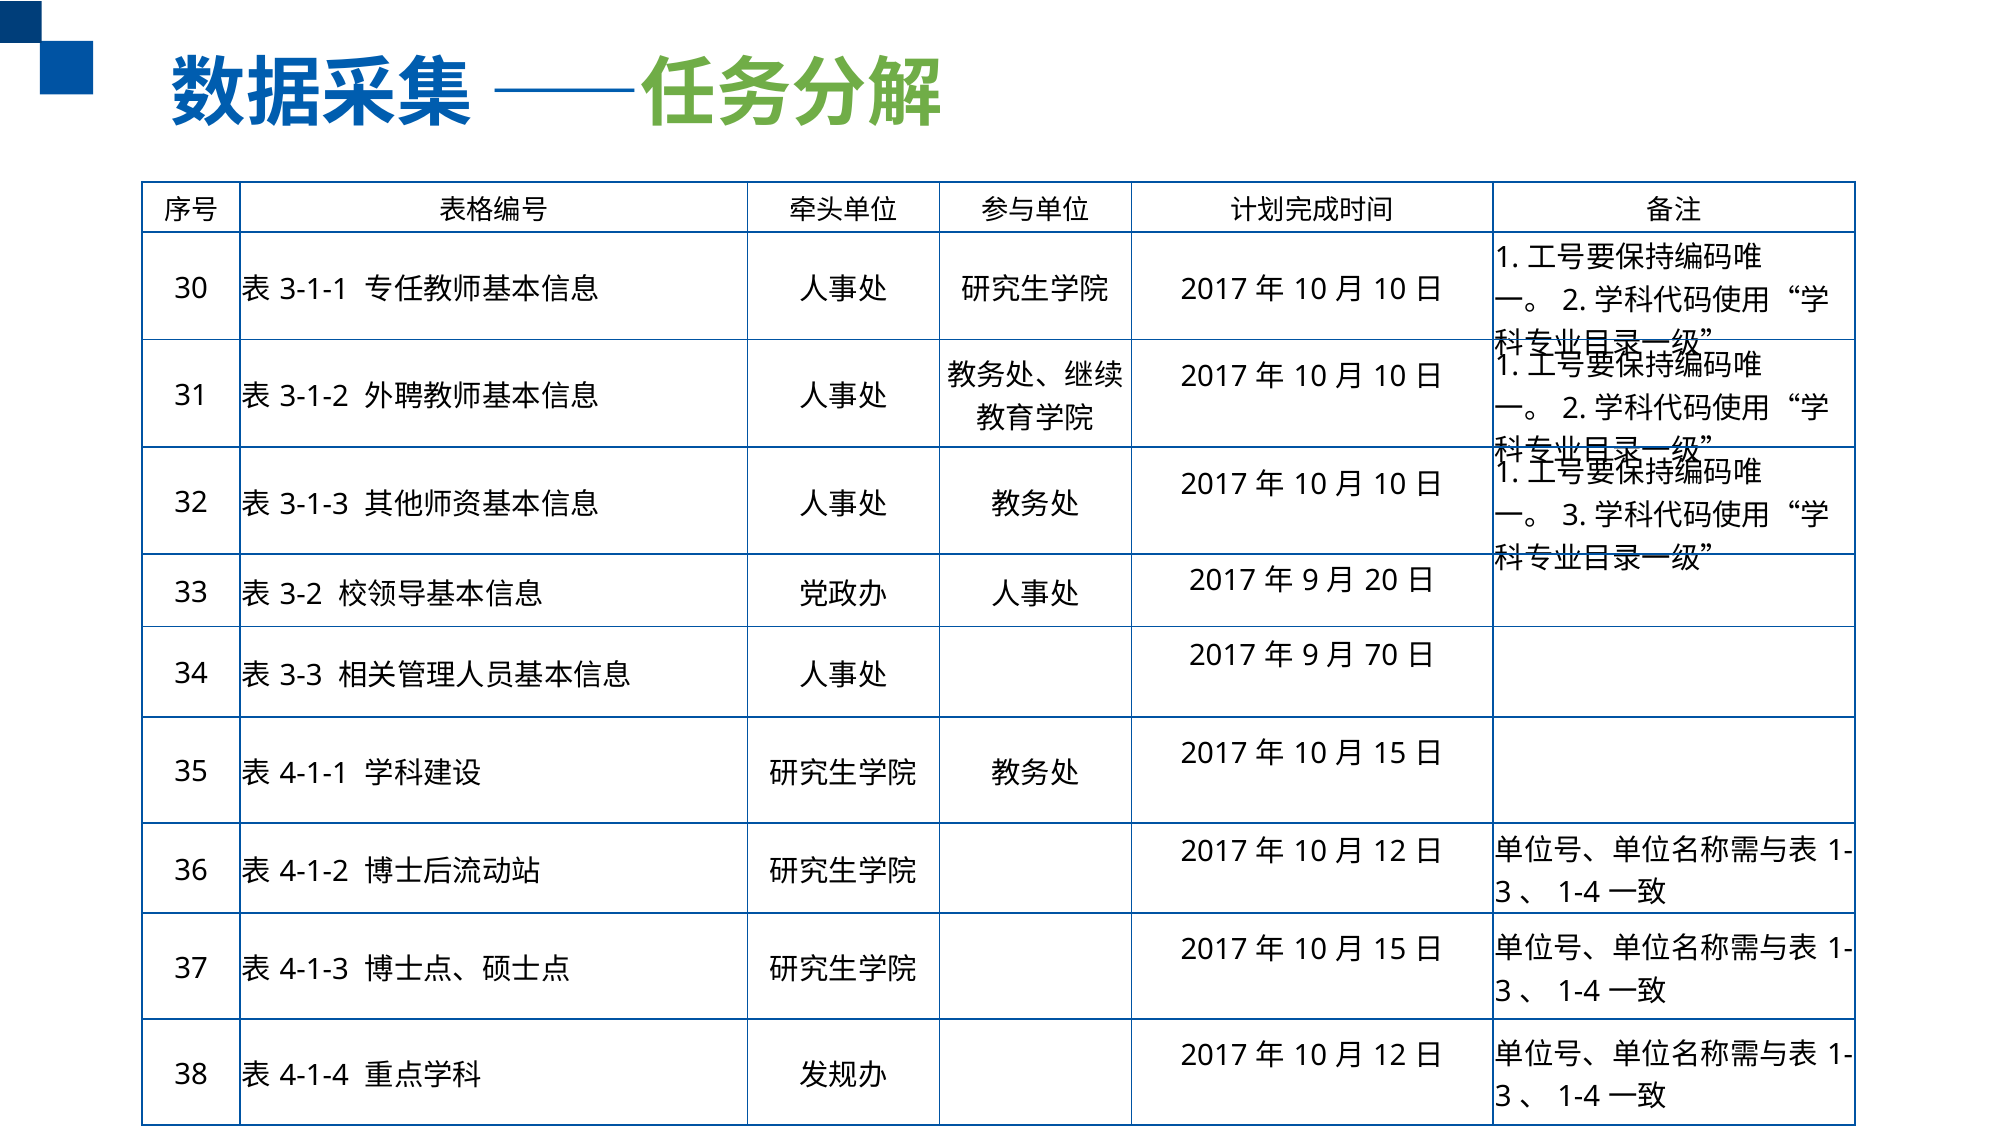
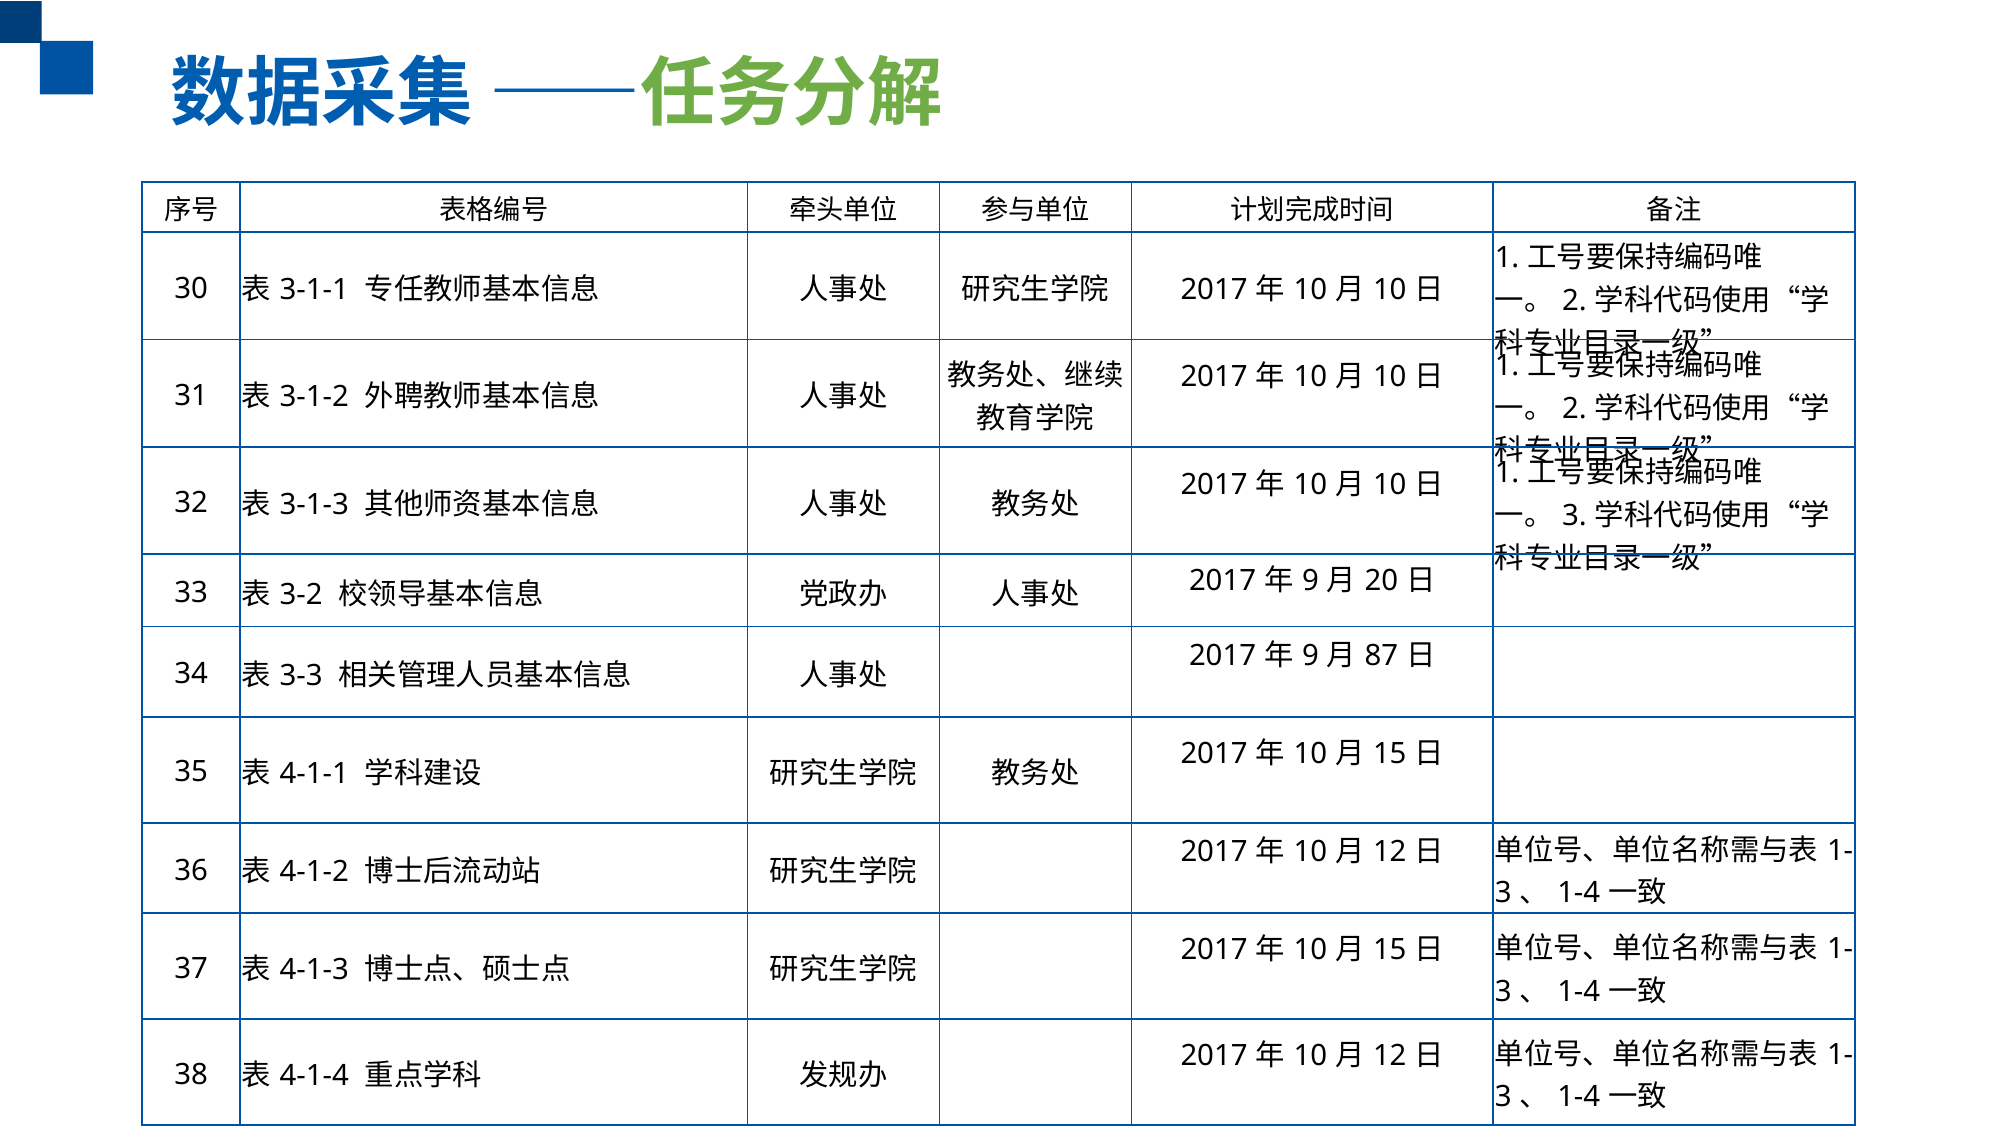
70: 70 -> 87 (1381, 655)
